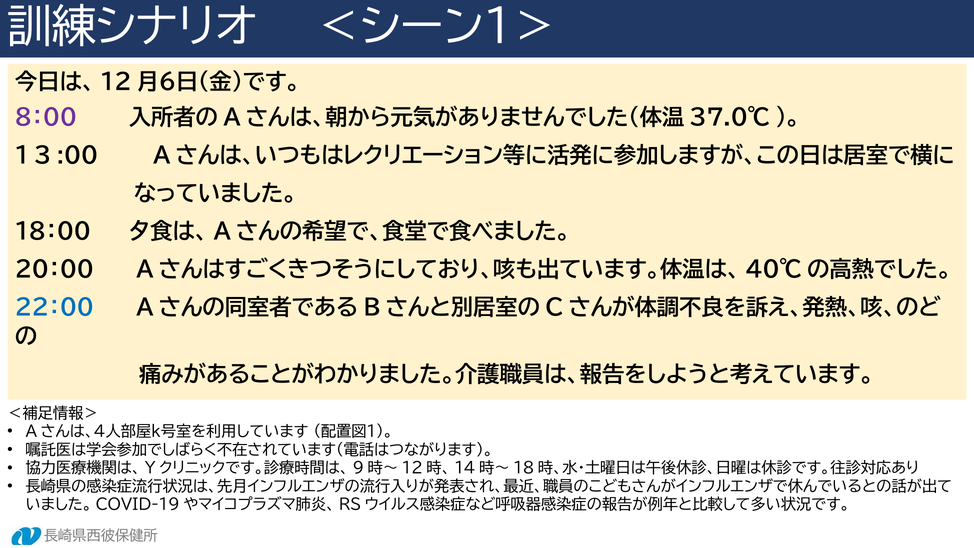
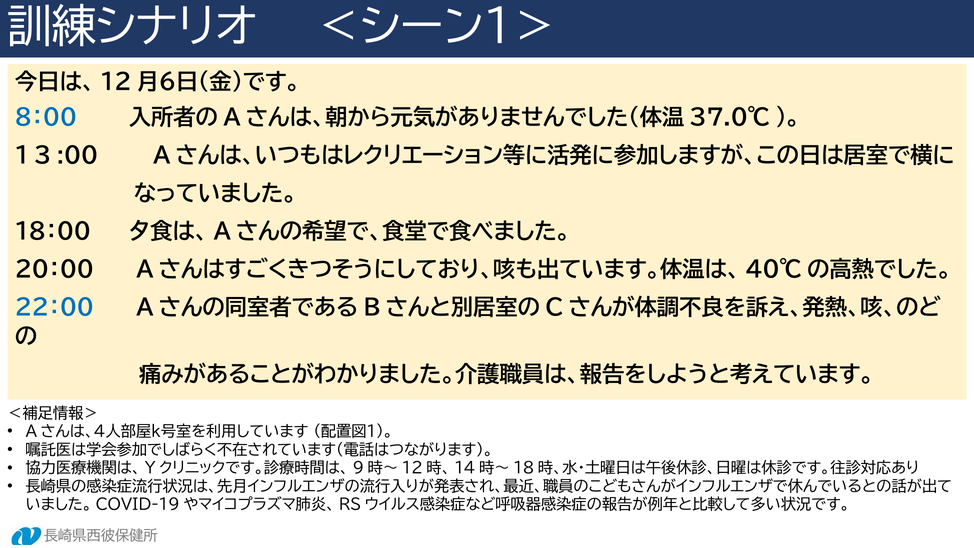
８：００ colour: purple -> blue (46, 118)
